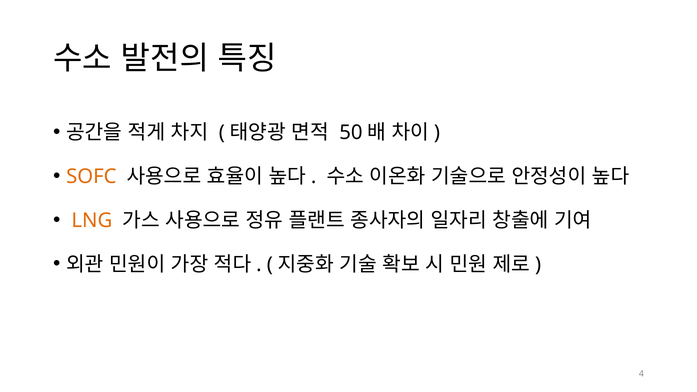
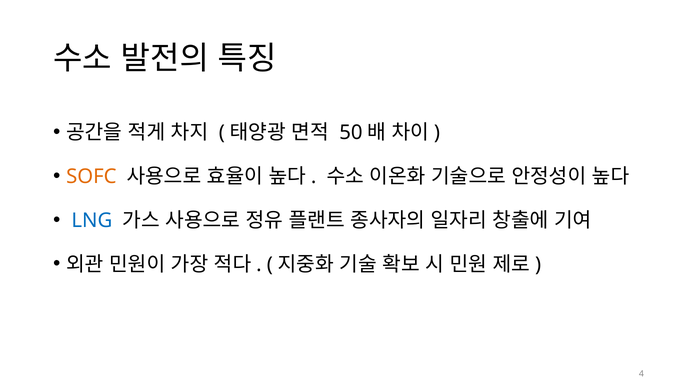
LNG colour: orange -> blue (92, 221)
